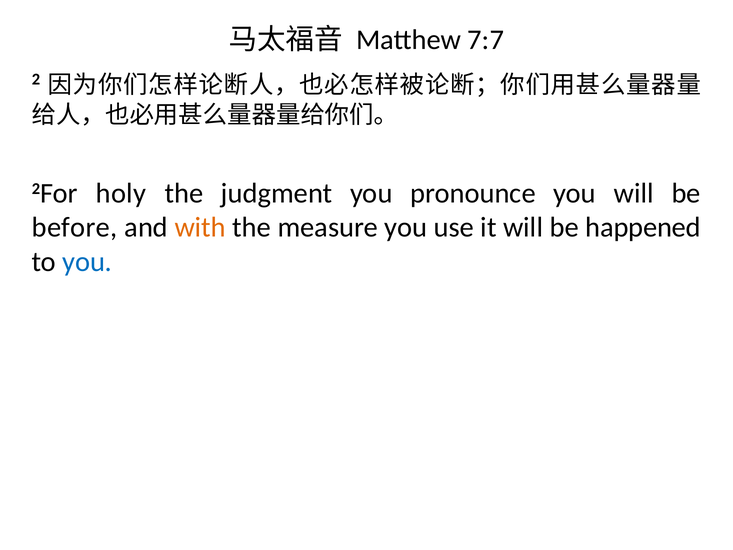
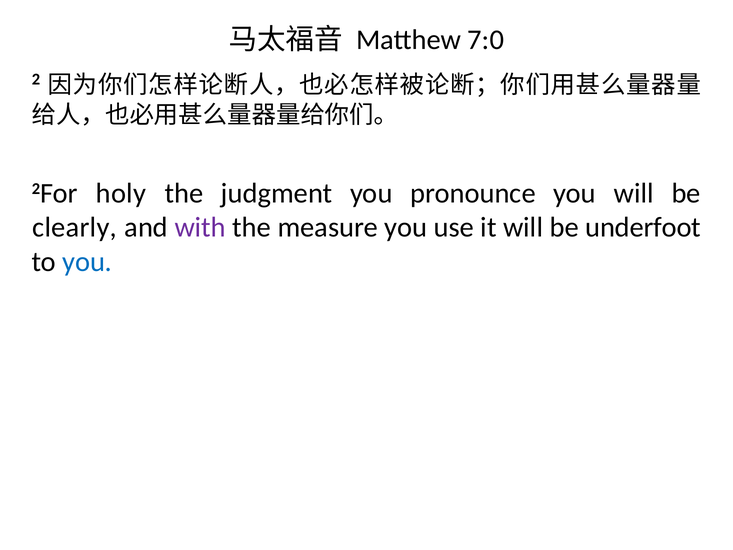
7:7: 7:7 -> 7:0 (486, 40)
before: before -> clearly (75, 227)
with colour: orange -> purple (200, 227)
happened: happened -> underfoot (643, 227)
